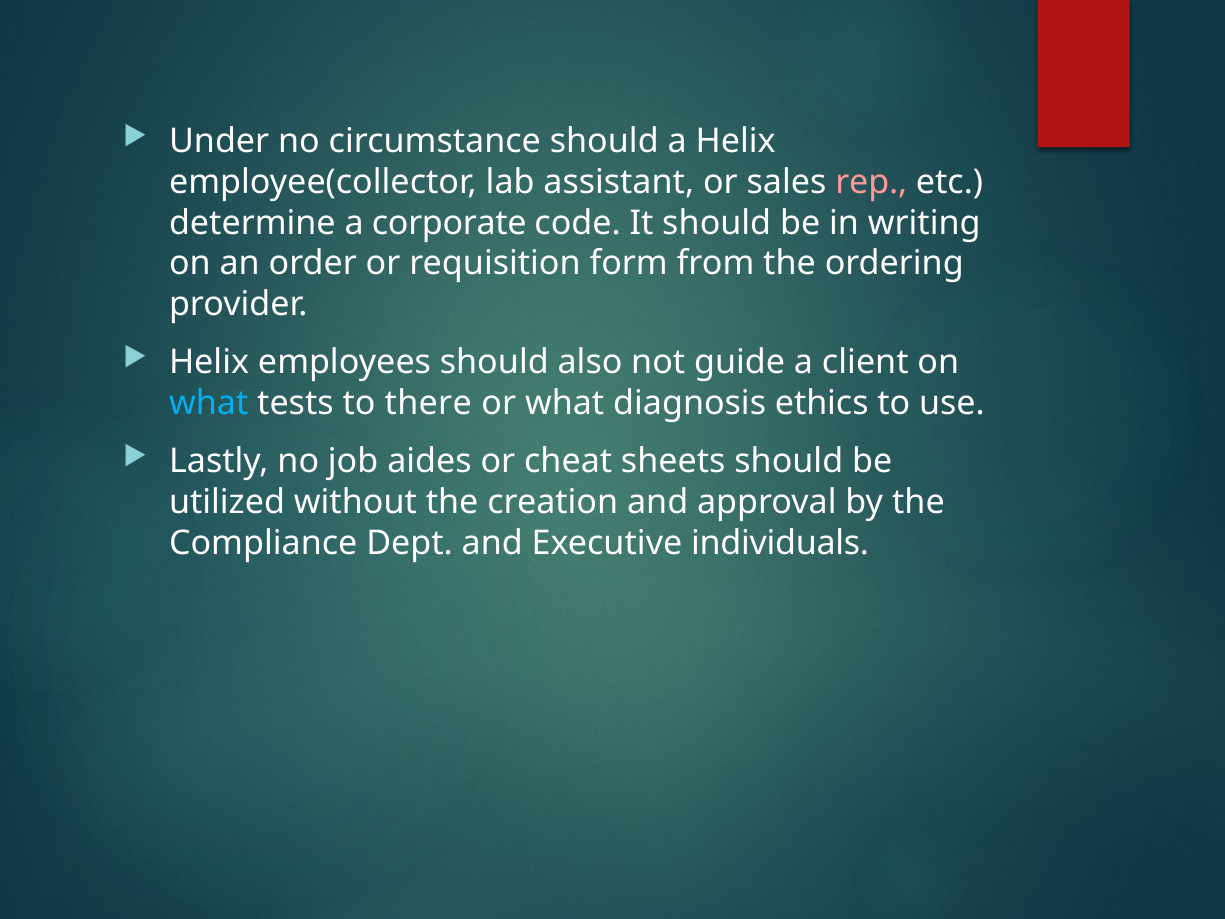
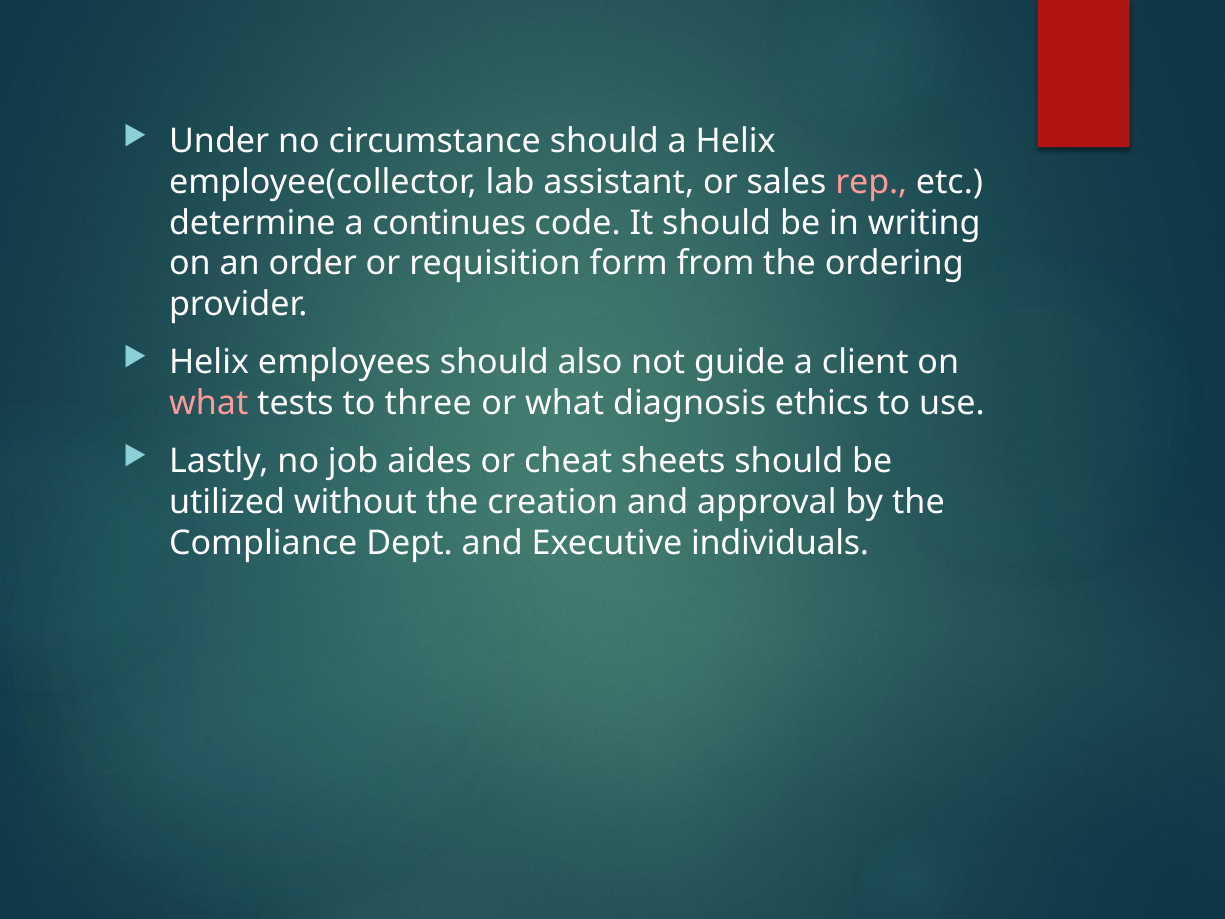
corporate: corporate -> continues (449, 223)
what colour: light blue -> pink (209, 403)
there: there -> three (428, 403)
